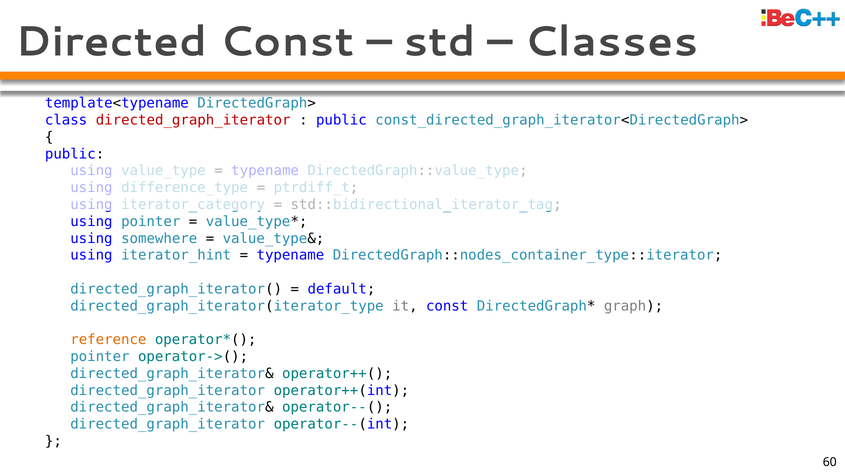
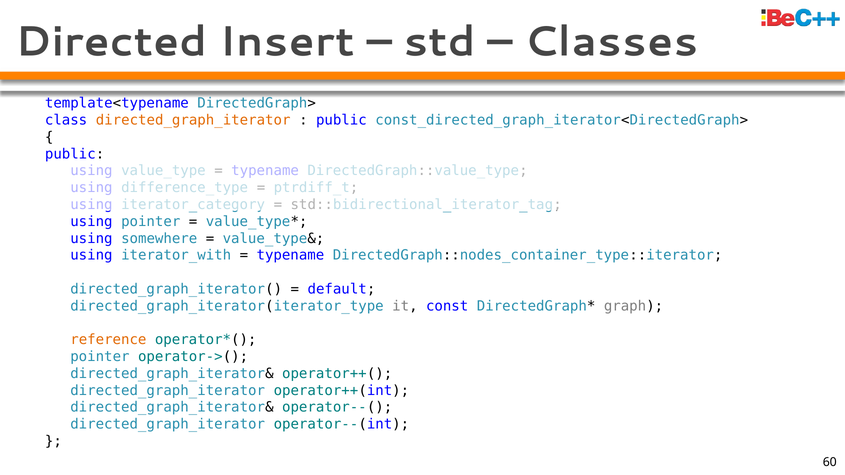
Directed Const: Const -> Insert (287, 42)
directed_graph_iterator colour: red -> orange (193, 120)
iterator_hint: iterator_hint -> iterator_with (176, 255)
